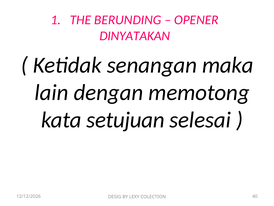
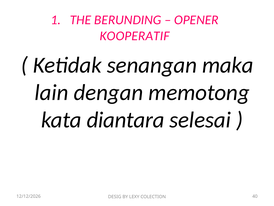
DINYATAKAN: DINYATAKAN -> KOOPERATIF (135, 36)
setujuan: setujuan -> diantara (126, 120)
